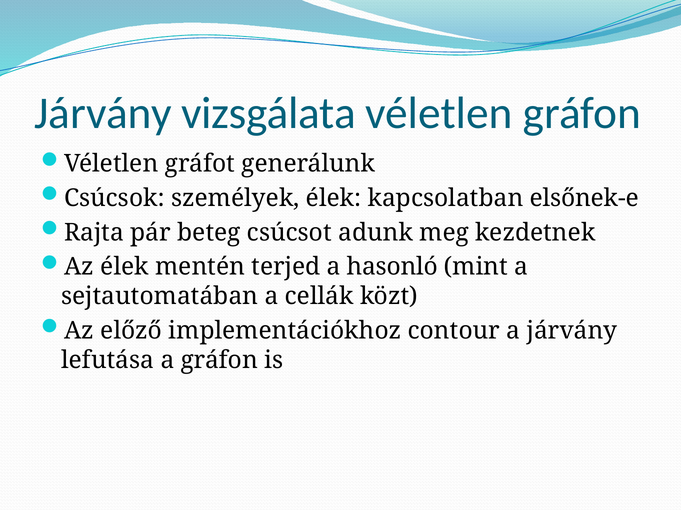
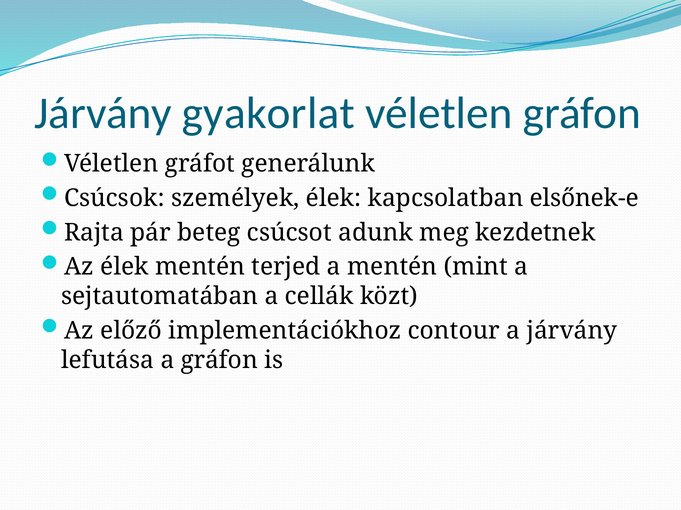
vizsgálata: vizsgálata -> gyakorlat (268, 113)
a hasonló: hasonló -> mentén (392, 267)
